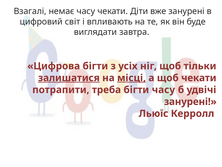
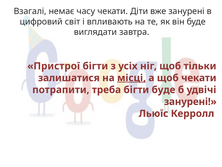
Цифрова: Цифрова -> Пристрої (54, 66)
залишатися underline: present -> none (69, 78)
бігти часу: часу -> буде (164, 90)
